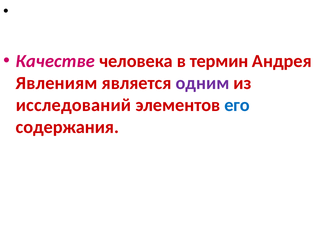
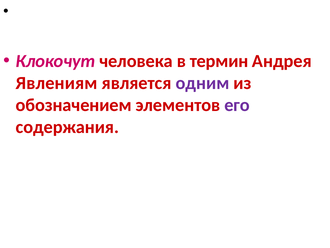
Качестве: Качестве -> Клокочут (55, 61)
исследований: исследований -> обозначением (74, 105)
его colour: blue -> purple (237, 105)
